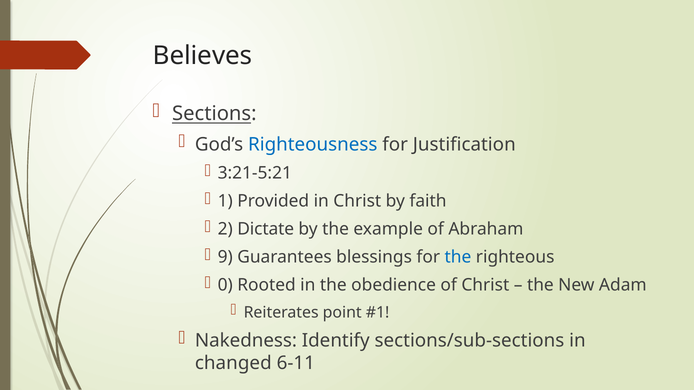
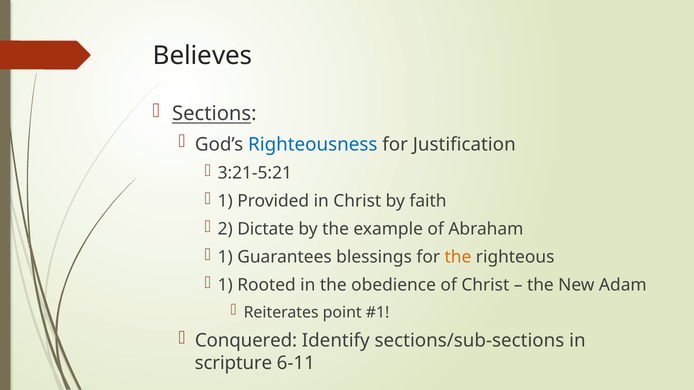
9: 9 -> 1 (225, 257)
the colour: blue -> orange (458, 257)
0: 0 -> 1 (225, 286)
Nakedness: Nakedness -> Conquered (246, 341)
changed: changed -> scripture (233, 363)
